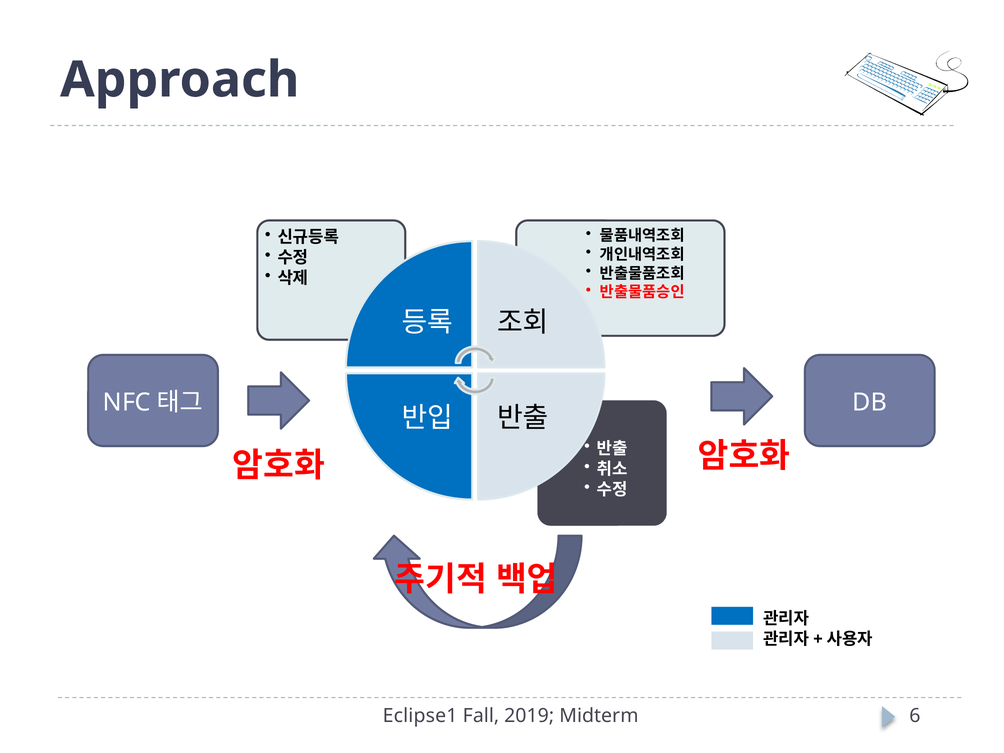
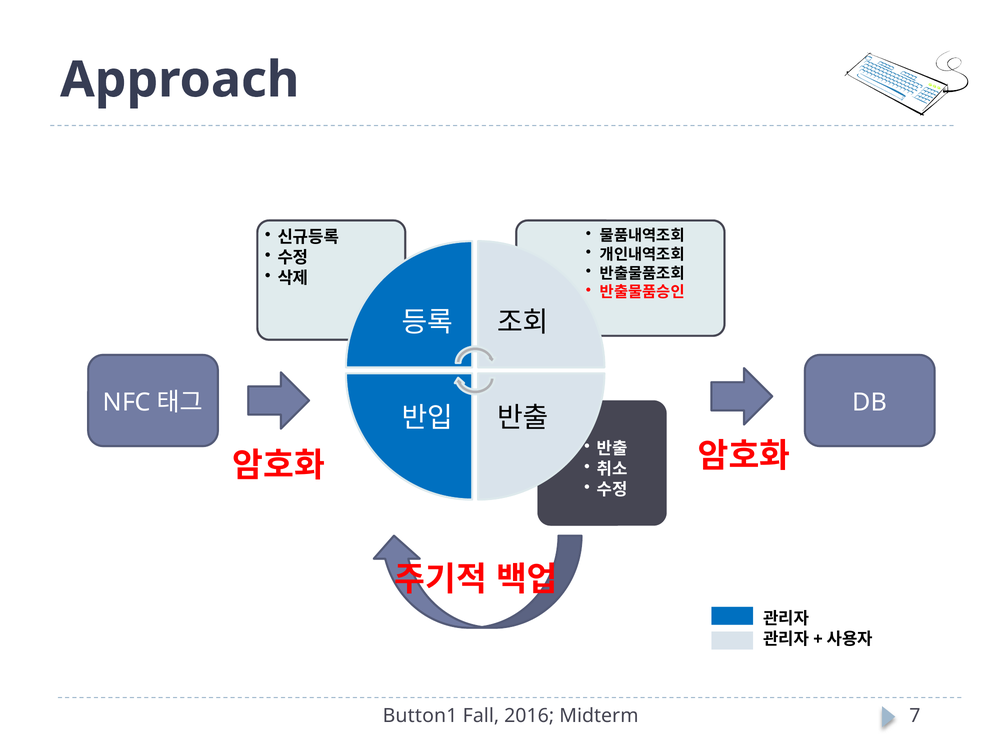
Eclipse1: Eclipse1 -> Button1 (420, 716)
2019: 2019 -> 2016 (529, 716)
6: 6 -> 7 (915, 716)
